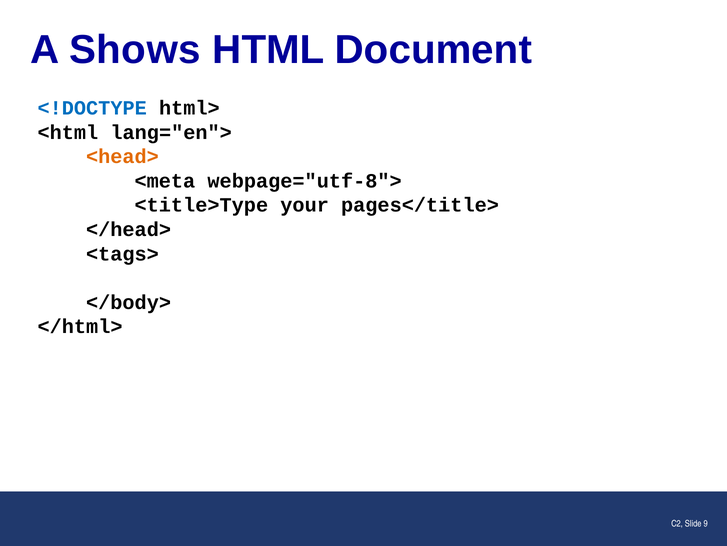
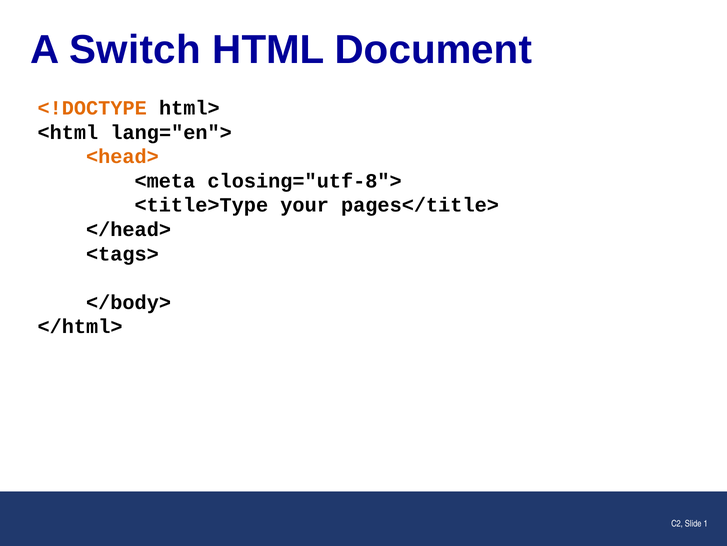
Shows: Shows -> Switch (135, 50)
<!DOCTYPE colour: blue -> orange (92, 108)
webpage="utf-8">: webpage="utf-8"> -> closing="utf-8"> (305, 181)
9: 9 -> 1 (706, 523)
